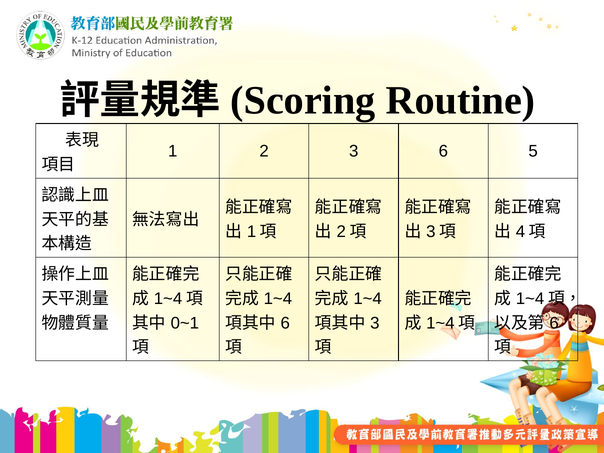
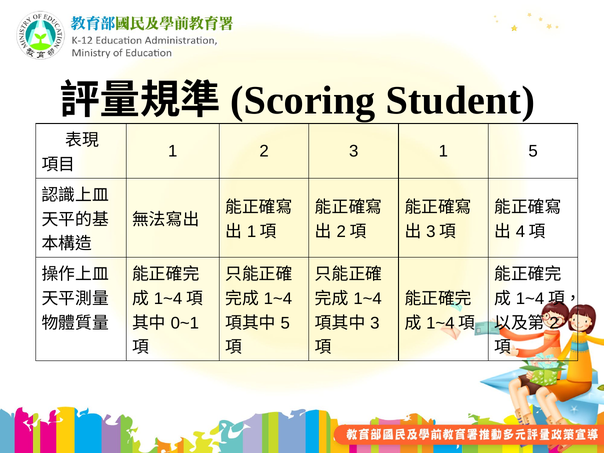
Routine: Routine -> Student (460, 101)
3 6: 6 -> 1 (443, 151)
6: 6 -> 5 (285, 323)
6: 6 -> 2 (554, 323)
